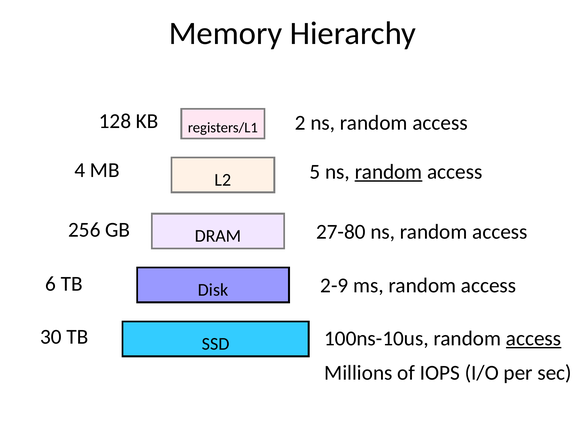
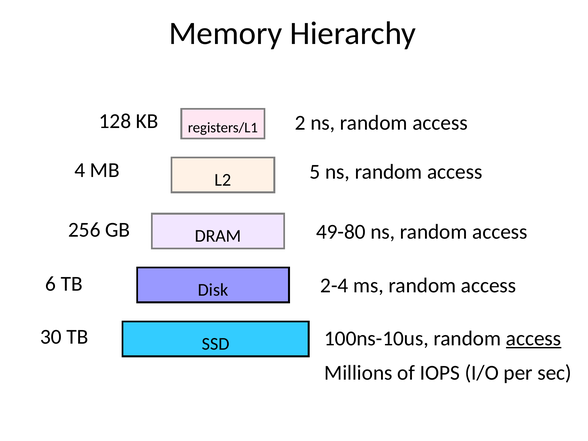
random underline: present -> none (388, 172)
27-80: 27-80 -> 49-80 (341, 232)
2-9: 2-9 -> 2-4 (334, 286)
